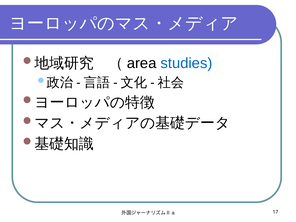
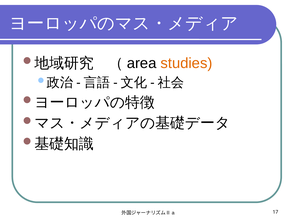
studies colour: blue -> orange (186, 63)
